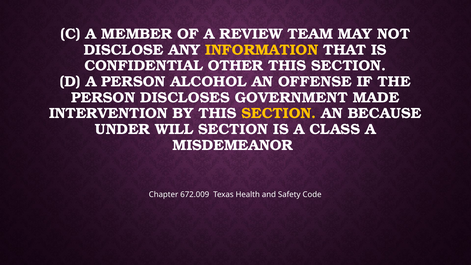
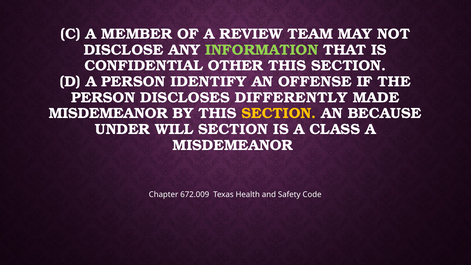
INFORMATION colour: yellow -> light green (262, 50)
ALCOHOL: ALCOHOL -> IDENTIFY (209, 82)
GOVERNMENT: GOVERNMENT -> DIFFERENTLY (291, 98)
INTERVENTION: INTERVENTION -> MISDEMEANOR (108, 113)
